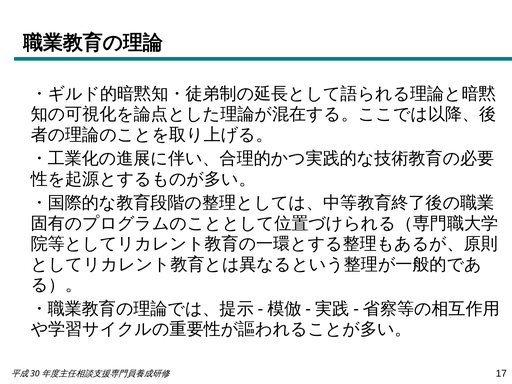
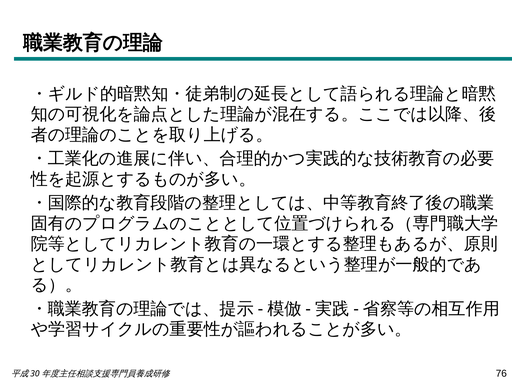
17: 17 -> 76 (501, 374)
